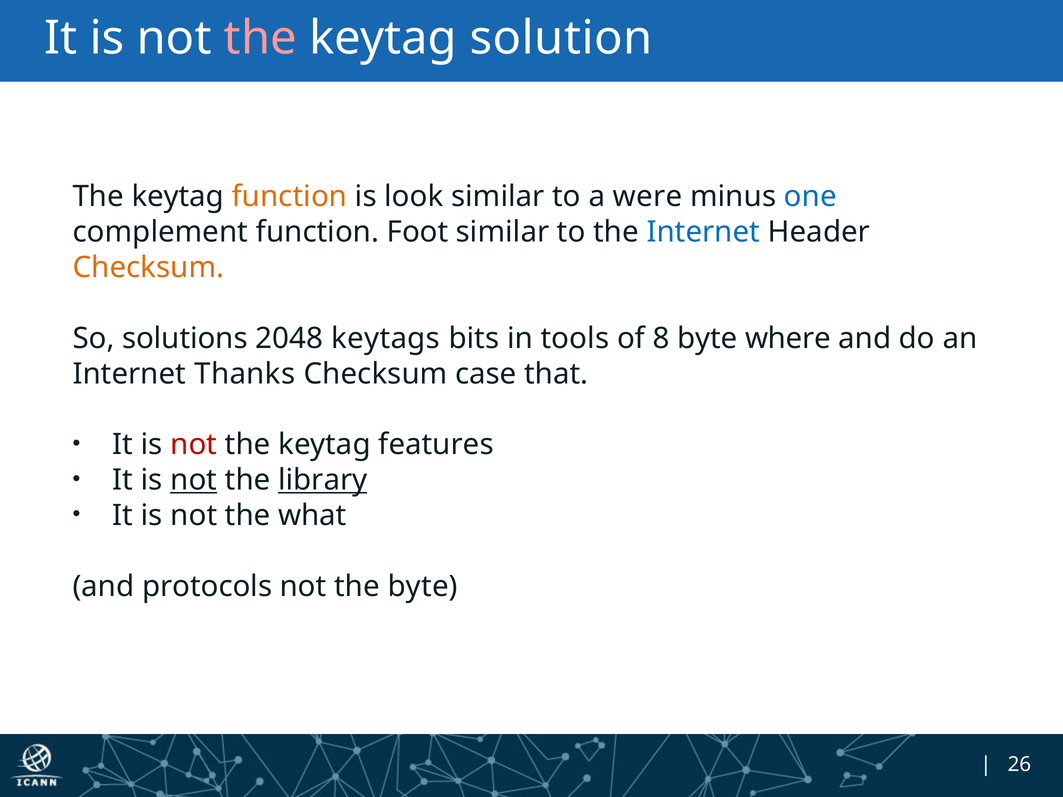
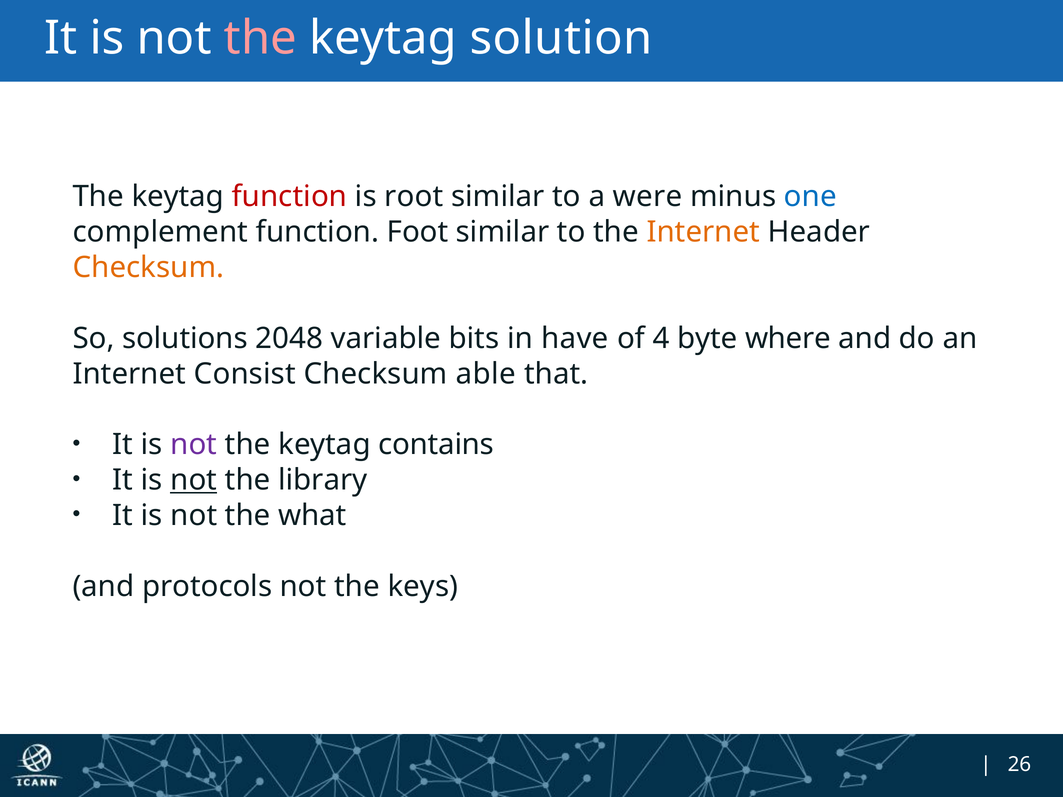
function colour: orange -> red (289, 197)
look: look -> root (414, 197)
Internet colour: blue -> orange (703, 232)
keytags: keytags -> variable (386, 338)
tools: tools -> have (575, 338)
8: 8 -> 4 (661, 338)
Thanks: Thanks -> Consist (245, 374)
case: case -> able (486, 374)
not colour: red -> purple (194, 445)
features: features -> contains (436, 445)
library underline: present -> none (323, 480)
the byte: byte -> keys (423, 587)
